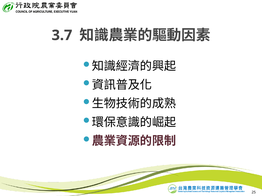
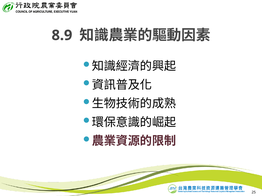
3.7: 3.7 -> 8.9 (62, 35)
